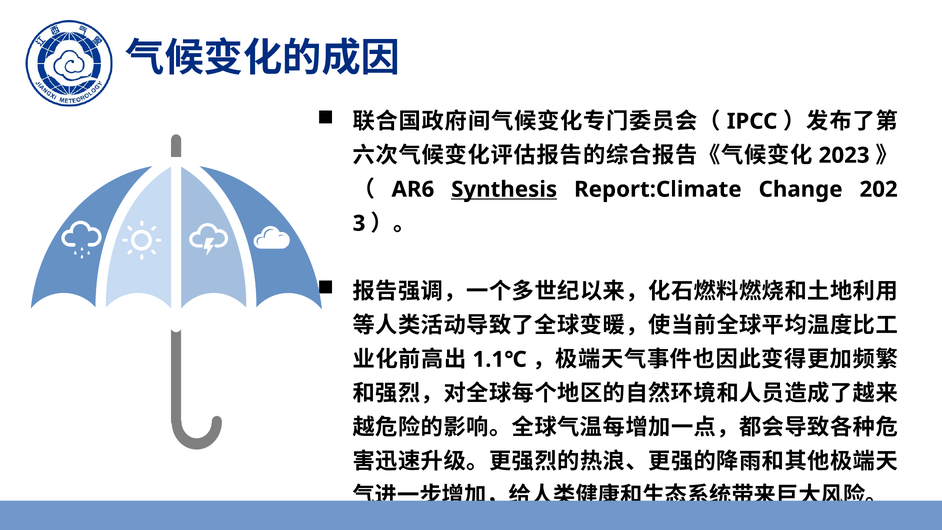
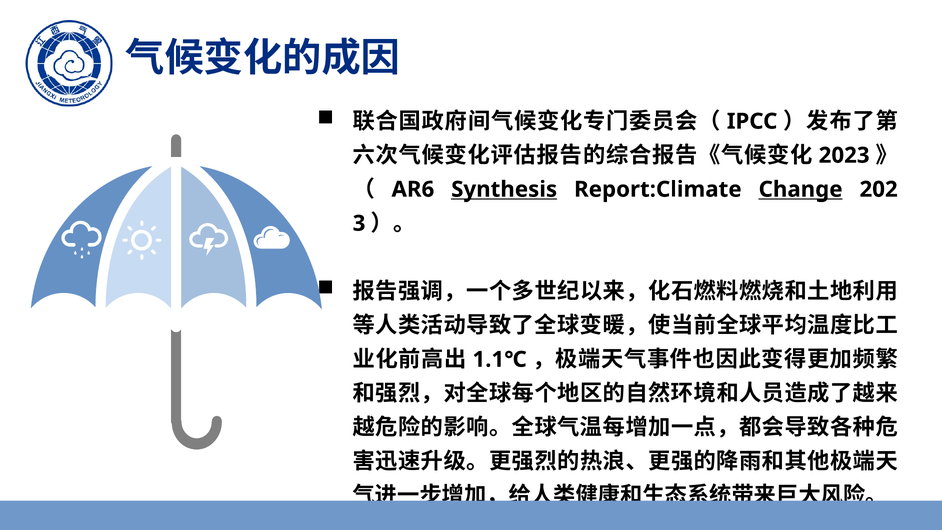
Change underline: none -> present (801, 189)
